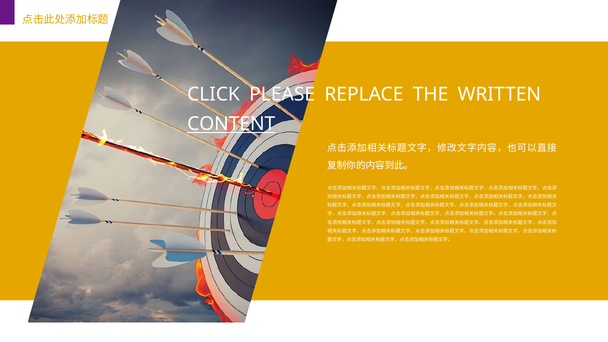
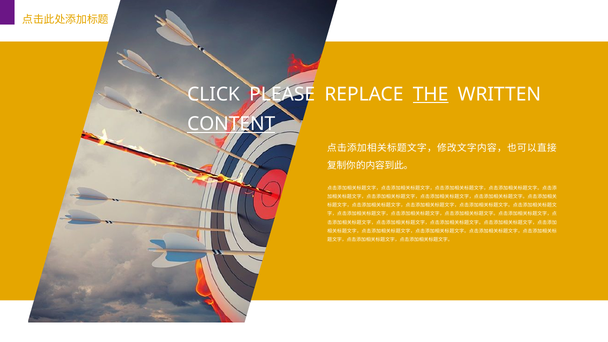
THE underline: none -> present (431, 94)
